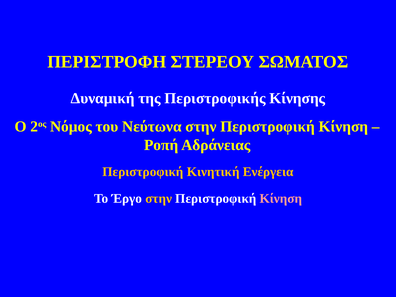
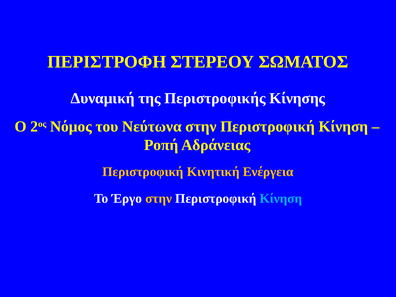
Κίνηση colour: pink -> light blue (281, 199)
